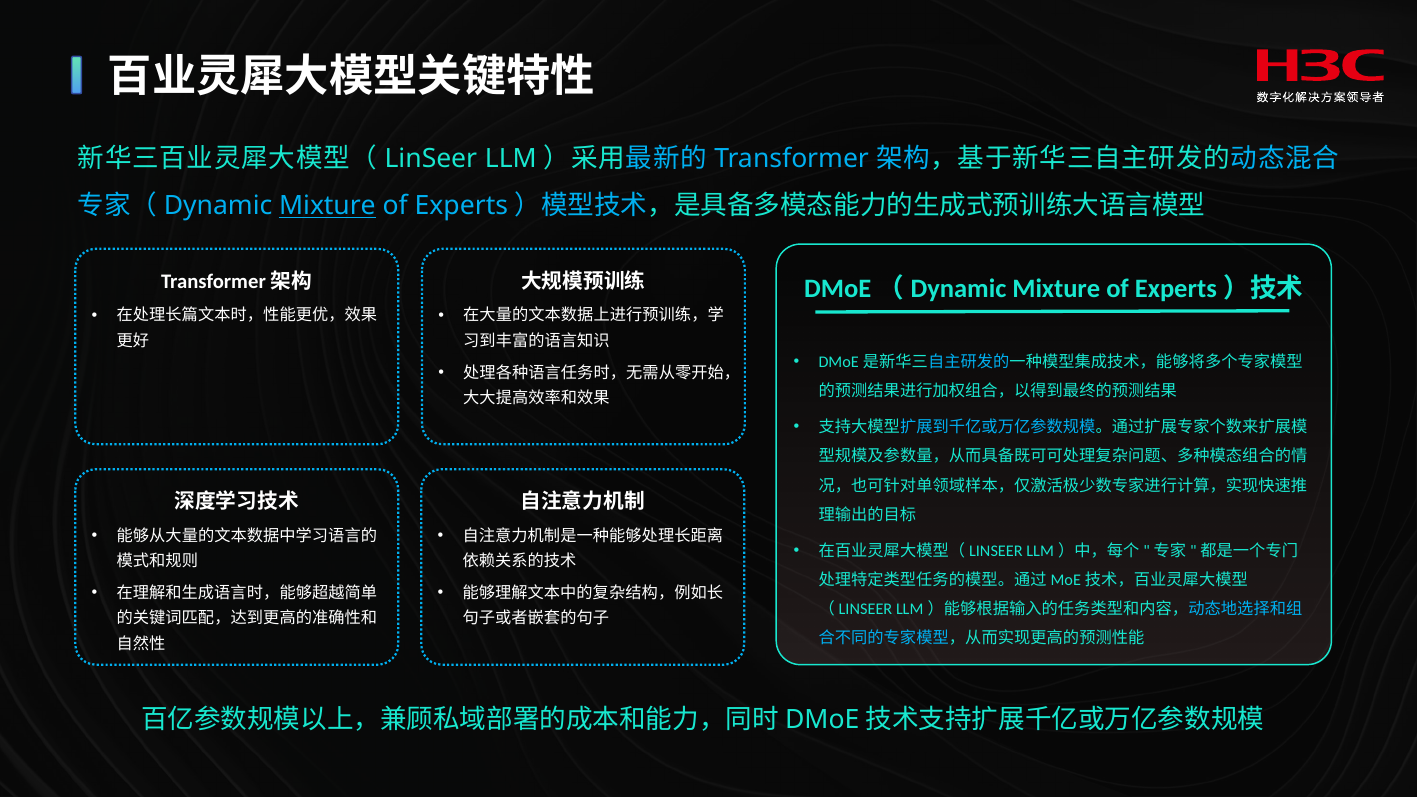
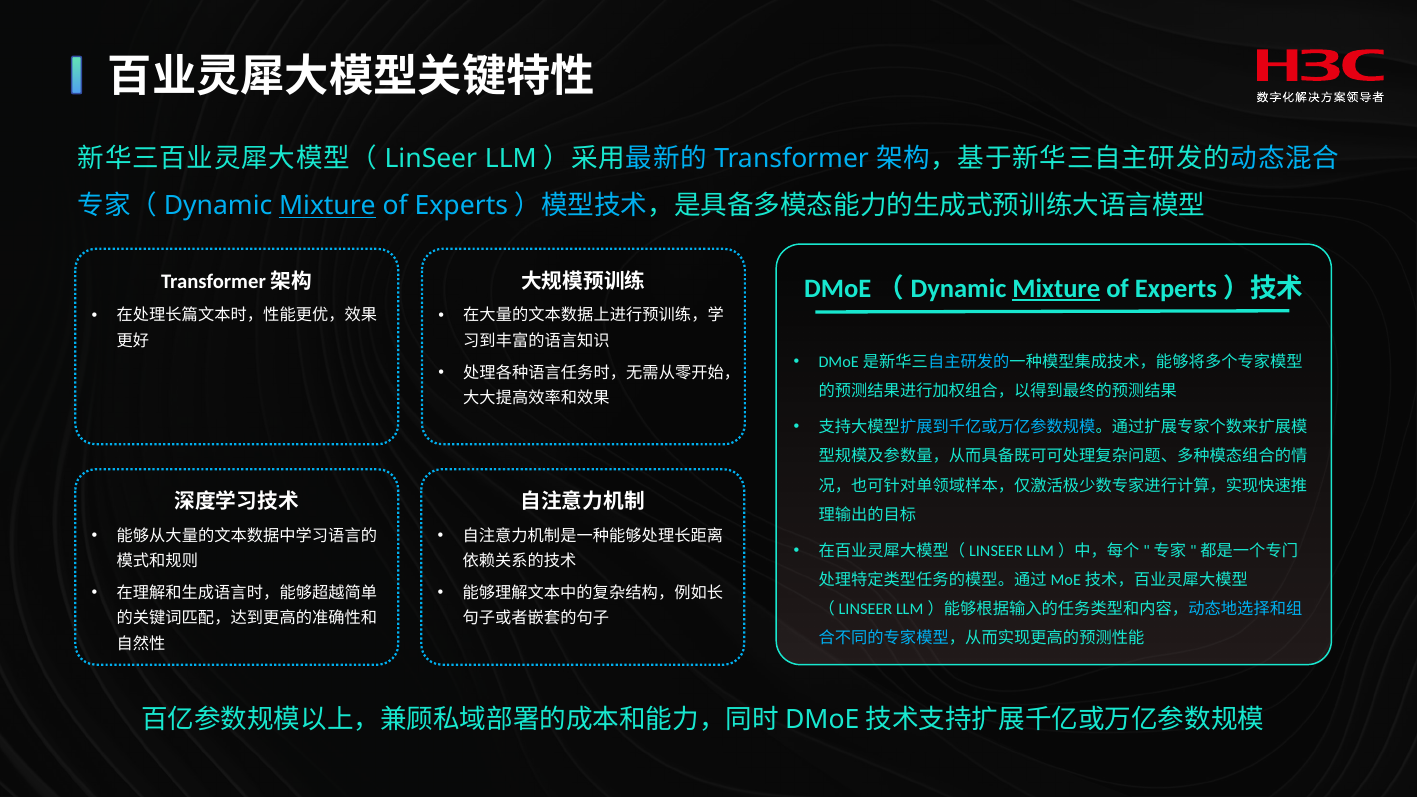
Mixture underline: none -> present (1056, 289)
